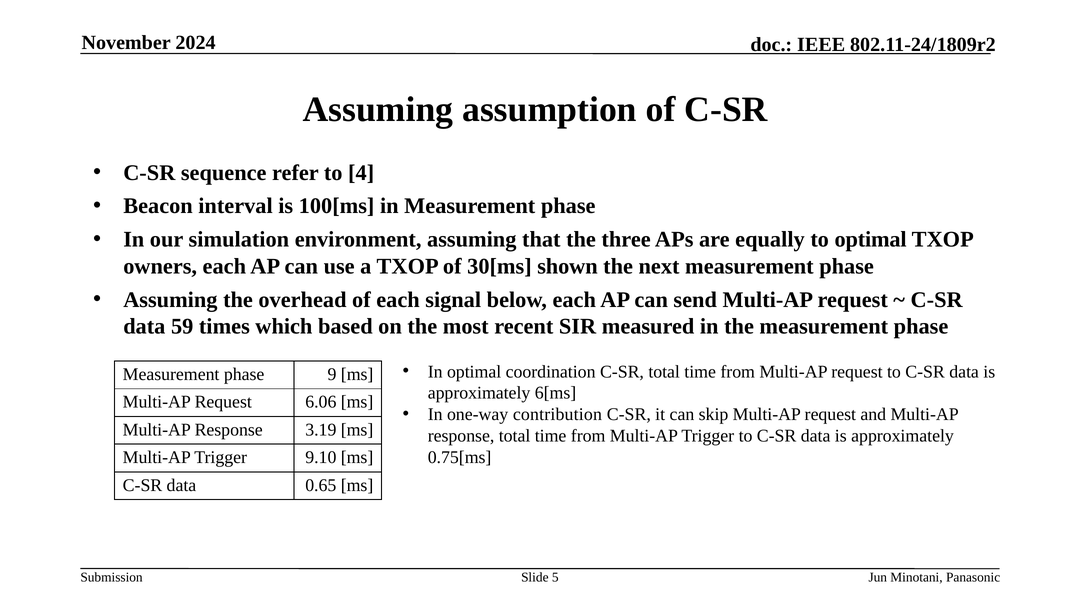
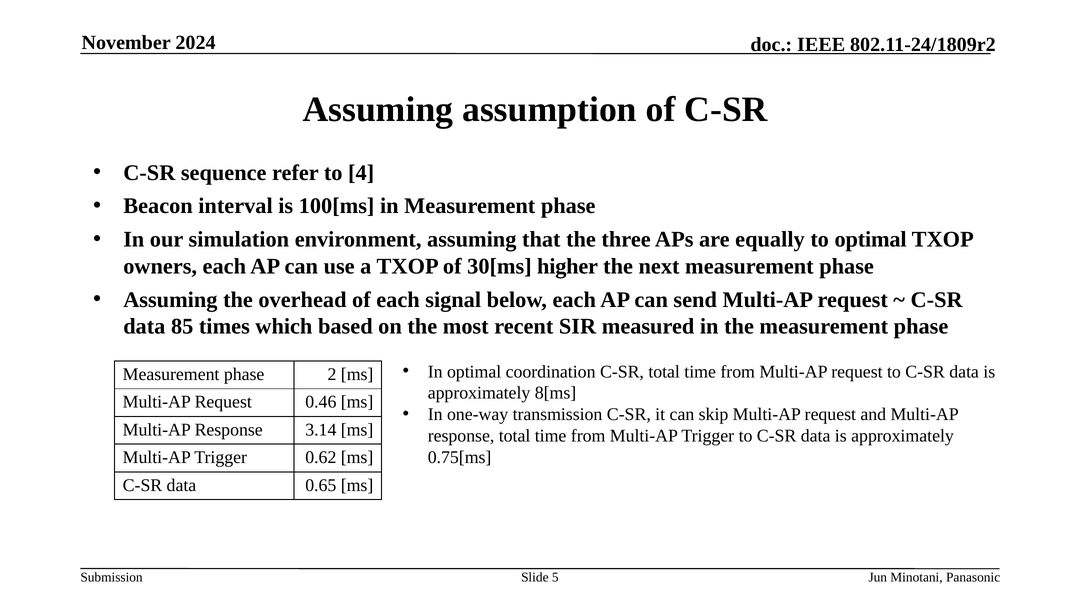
shown: shown -> higher (568, 267)
59: 59 -> 85 (182, 327)
9: 9 -> 2 (332, 374)
6[ms: 6[ms -> 8[ms (556, 393)
6.06: 6.06 -> 0.46 (321, 402)
contribution: contribution -> transmission (558, 415)
3.19: 3.19 -> 3.14 (321, 430)
9.10: 9.10 -> 0.62 (321, 458)
